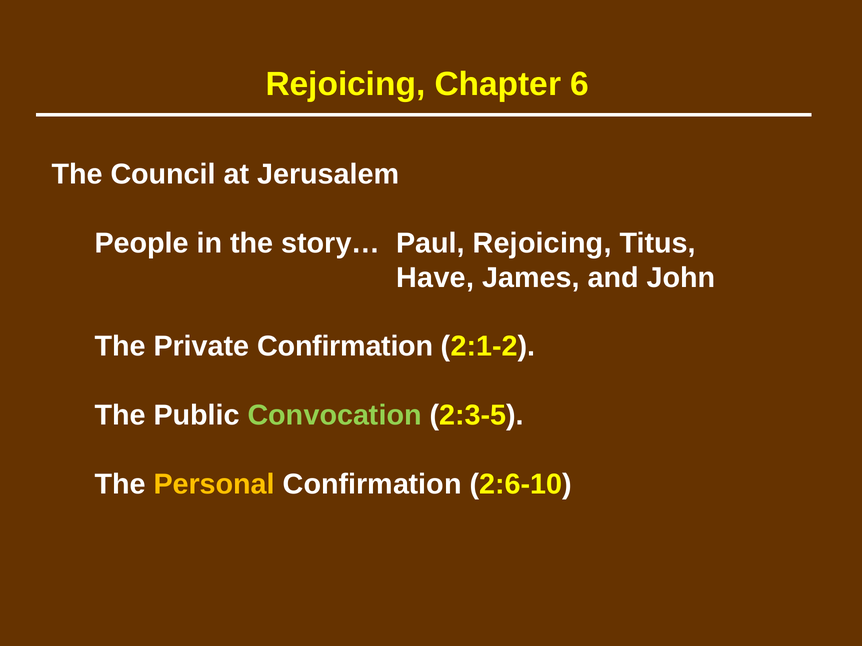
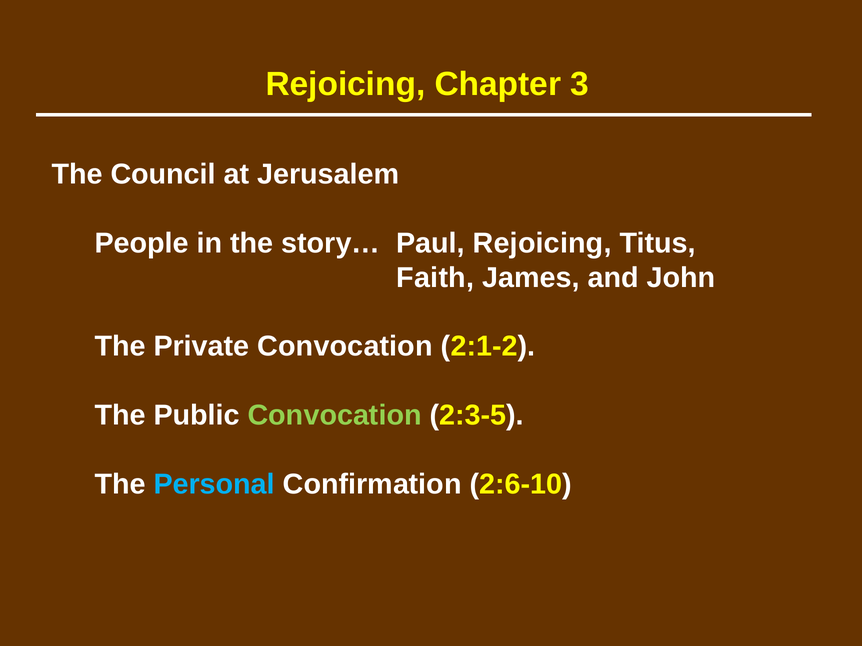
6: 6 -> 3 (580, 84)
Have: Have -> Faith (435, 278)
Private Confirmation: Confirmation -> Convocation (345, 347)
Personal colour: yellow -> light blue (214, 485)
